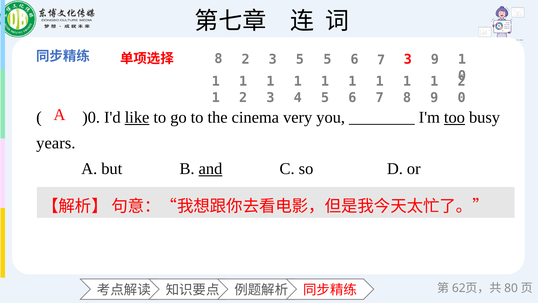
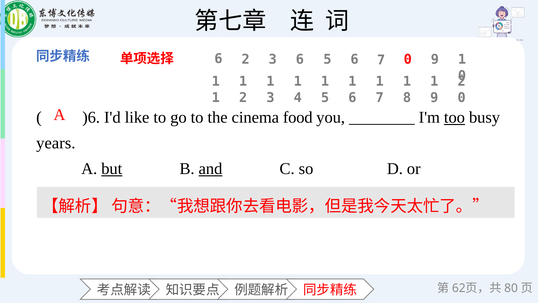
8: 8 -> 6 (218, 59)
3 5: 5 -> 6 (300, 59)
7 3: 3 -> 0 (408, 59)
)0: )0 -> )6 (91, 117)
like underline: present -> none (137, 117)
very: very -> food (298, 117)
but underline: none -> present (112, 168)
